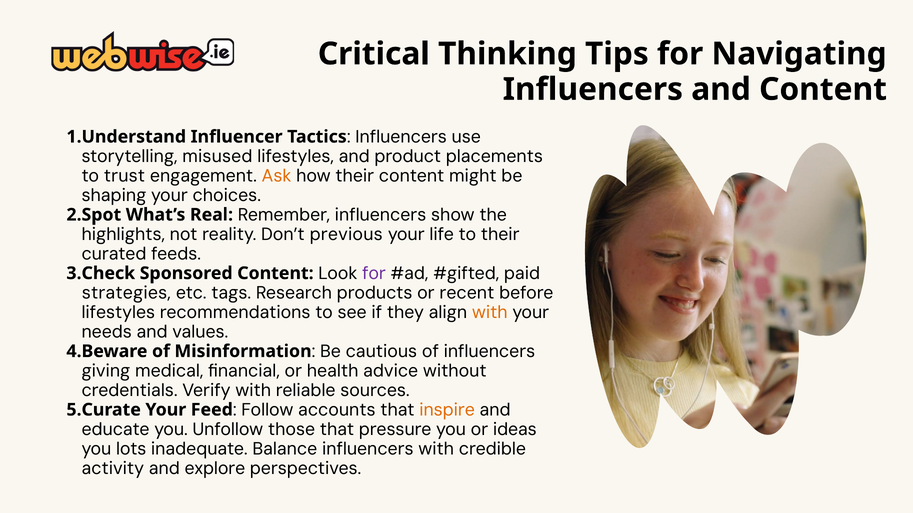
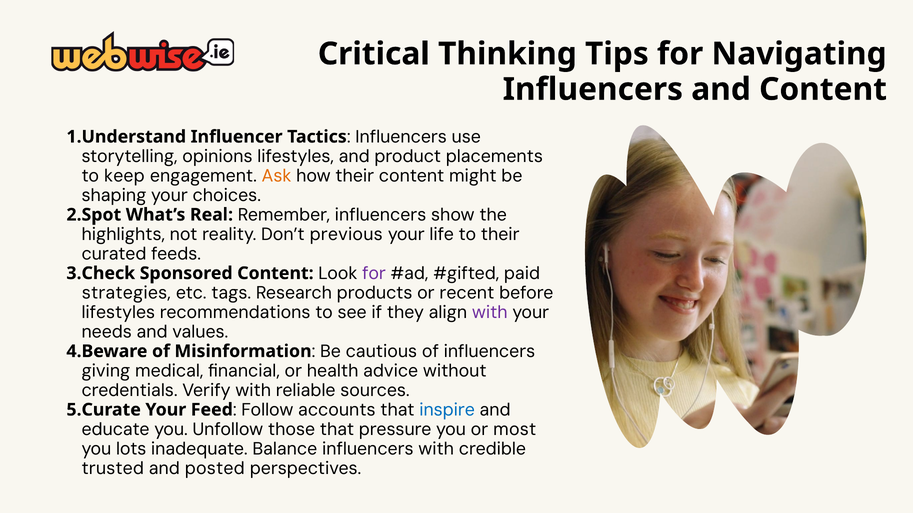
misused: misused -> opinions (217, 156)
trust: trust -> keep (124, 176)
with colour: orange -> purple (490, 313)
inspire colour: orange -> blue (447, 410)
ideas: ideas -> most (515, 430)
activity: activity -> trusted (113, 469)
explore: explore -> posted (215, 469)
